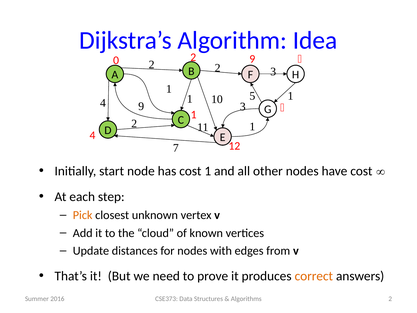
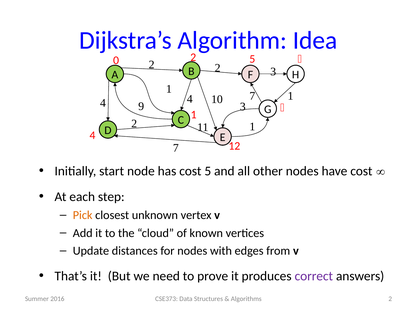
2 9: 9 -> 5 (252, 59)
10 5: 5 -> 7 (252, 96)
1: 1 -> 4 (190, 99)
cost 1: 1 -> 5 (208, 171)
correct colour: orange -> purple (314, 276)
